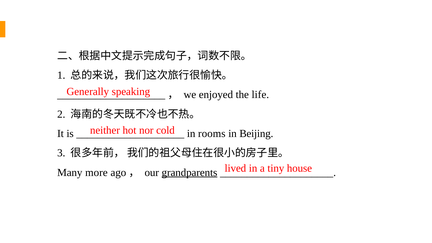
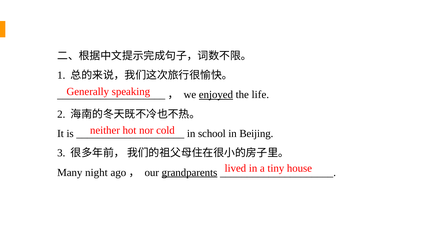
enjoyed underline: none -> present (216, 95)
rooms: rooms -> school (212, 134)
more: more -> night (96, 172)
